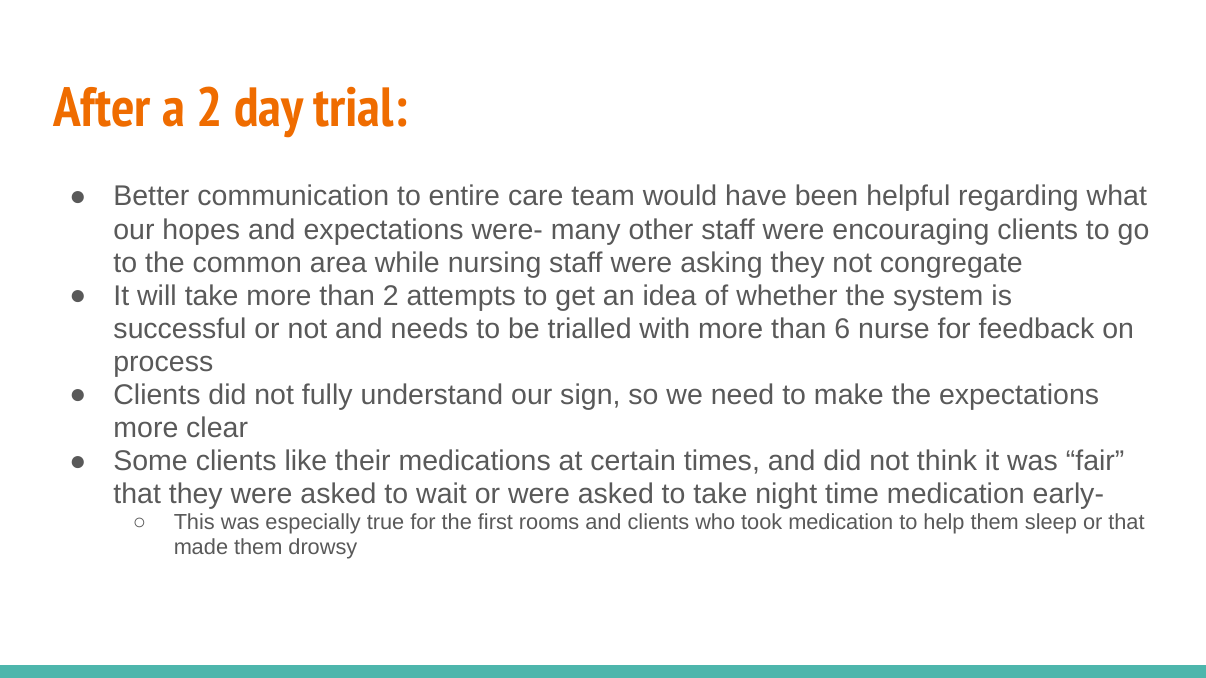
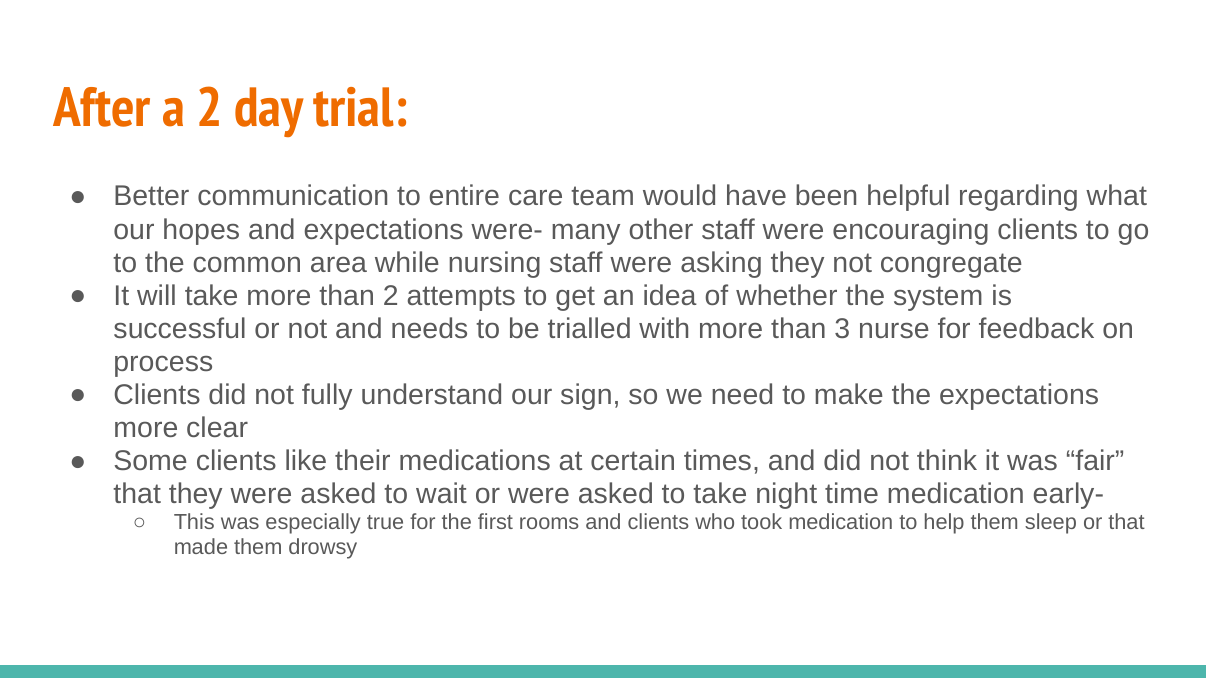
6: 6 -> 3 (842, 329)
